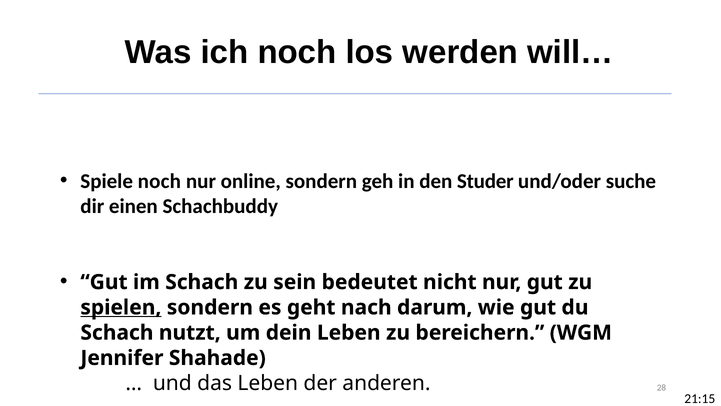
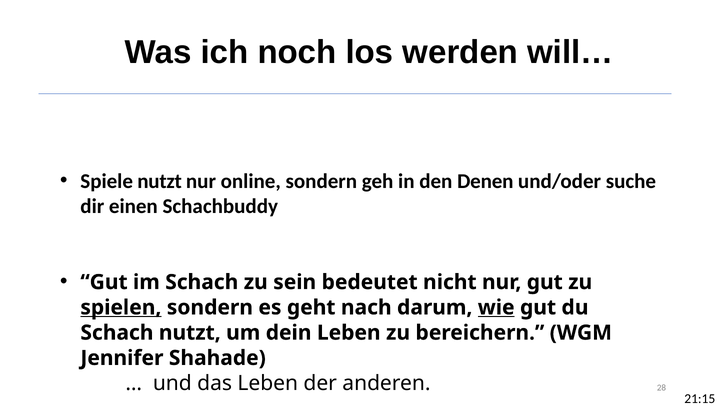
Spiele noch: noch -> nutzt (160, 181)
Studer: Studer -> Denen (485, 181)
wie underline: none -> present (496, 307)
